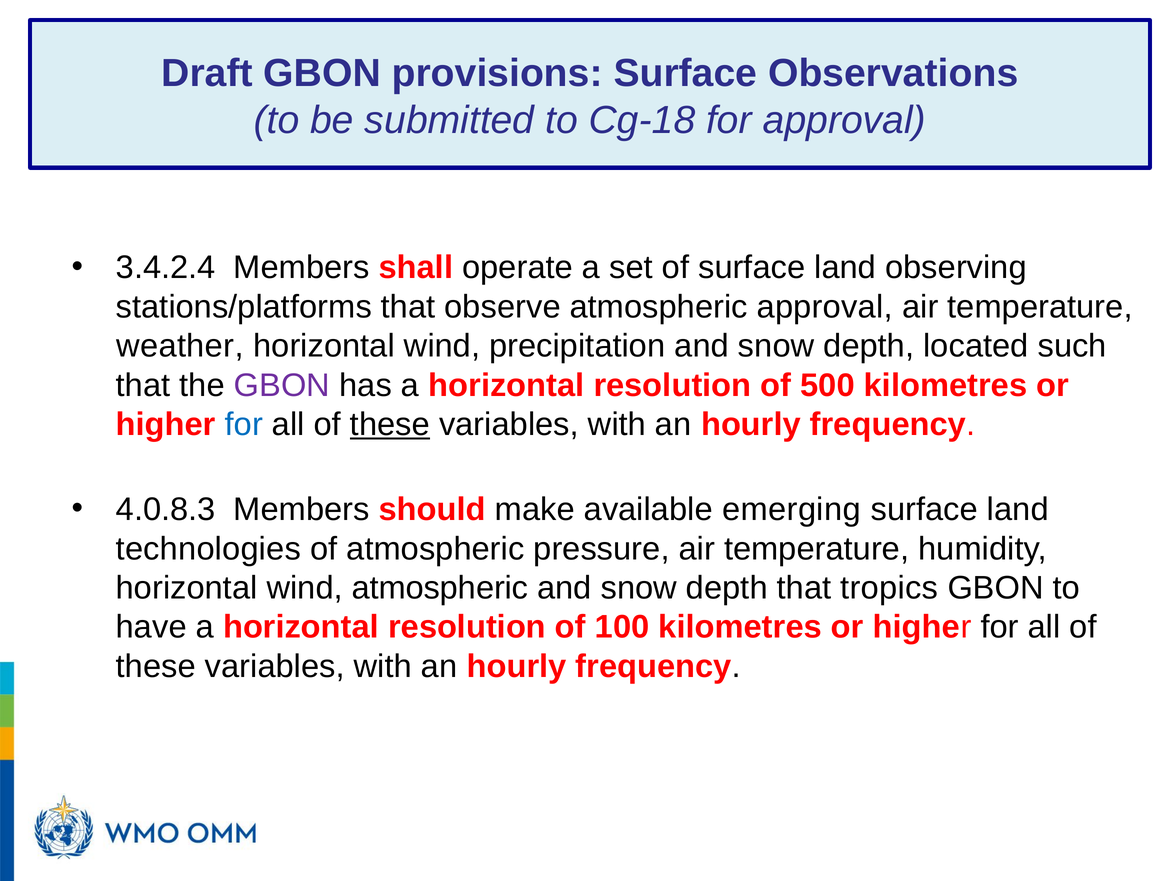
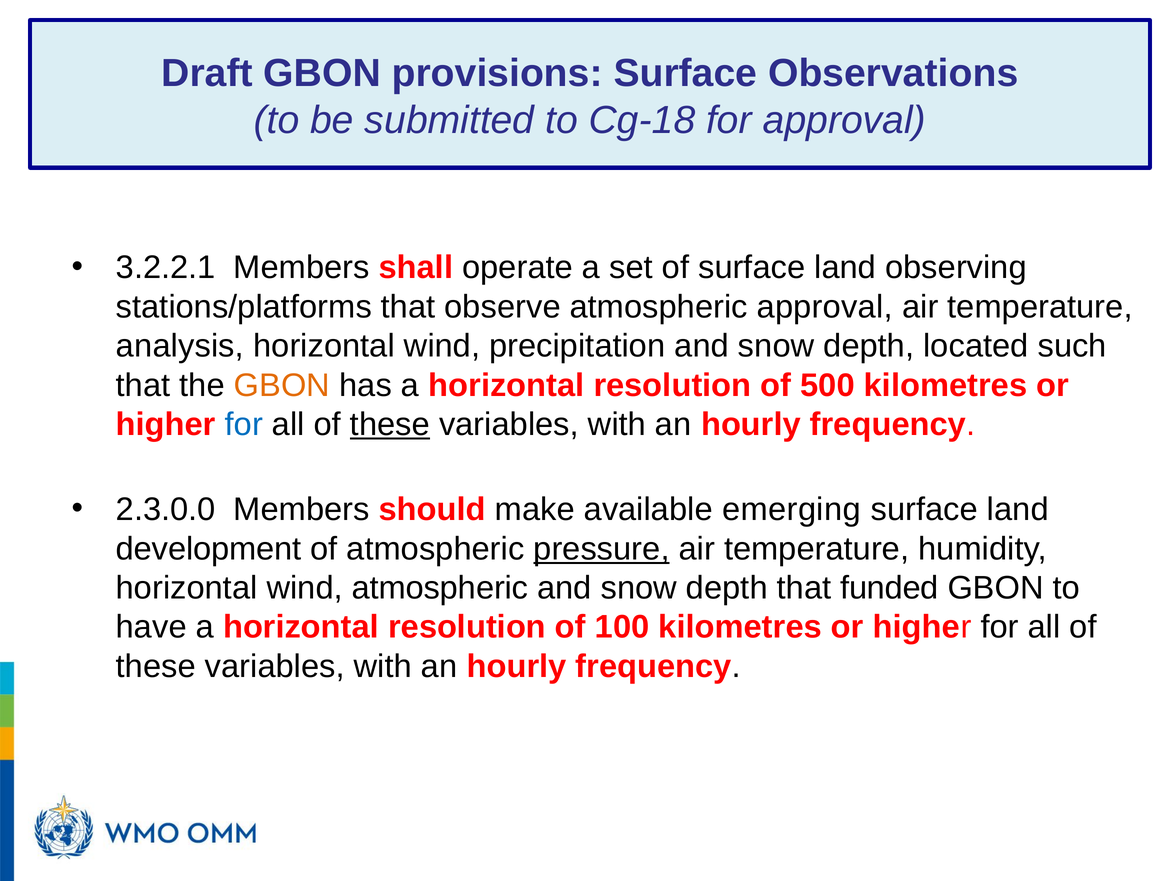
3.4.2.4: 3.4.2.4 -> 3.2.2.1 (166, 268)
weather: weather -> analysis (180, 346)
GBON colour: purple -> orange (282, 385)
4.0.8.3: 4.0.8.3 -> 2.3.0.0 (166, 510)
technologies: technologies -> development (209, 549)
pressure underline: none -> present (601, 549)
tropics: tropics -> funded (890, 588)
